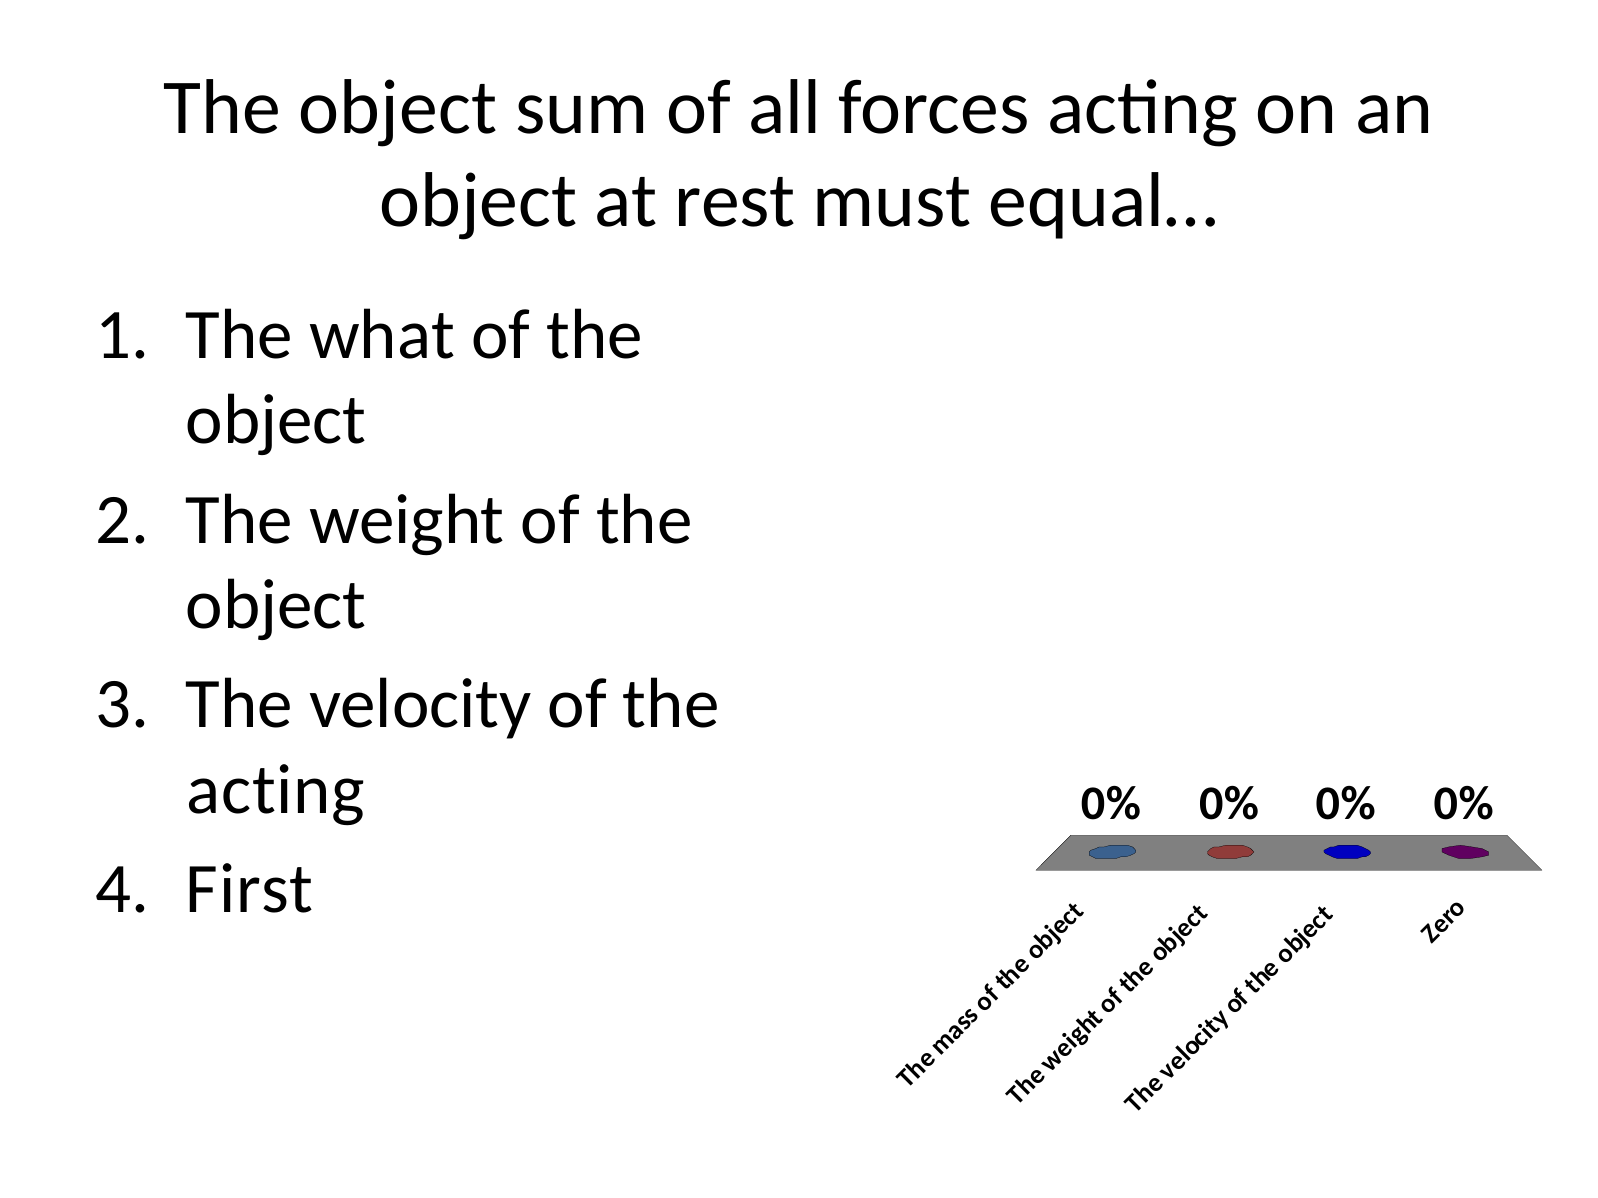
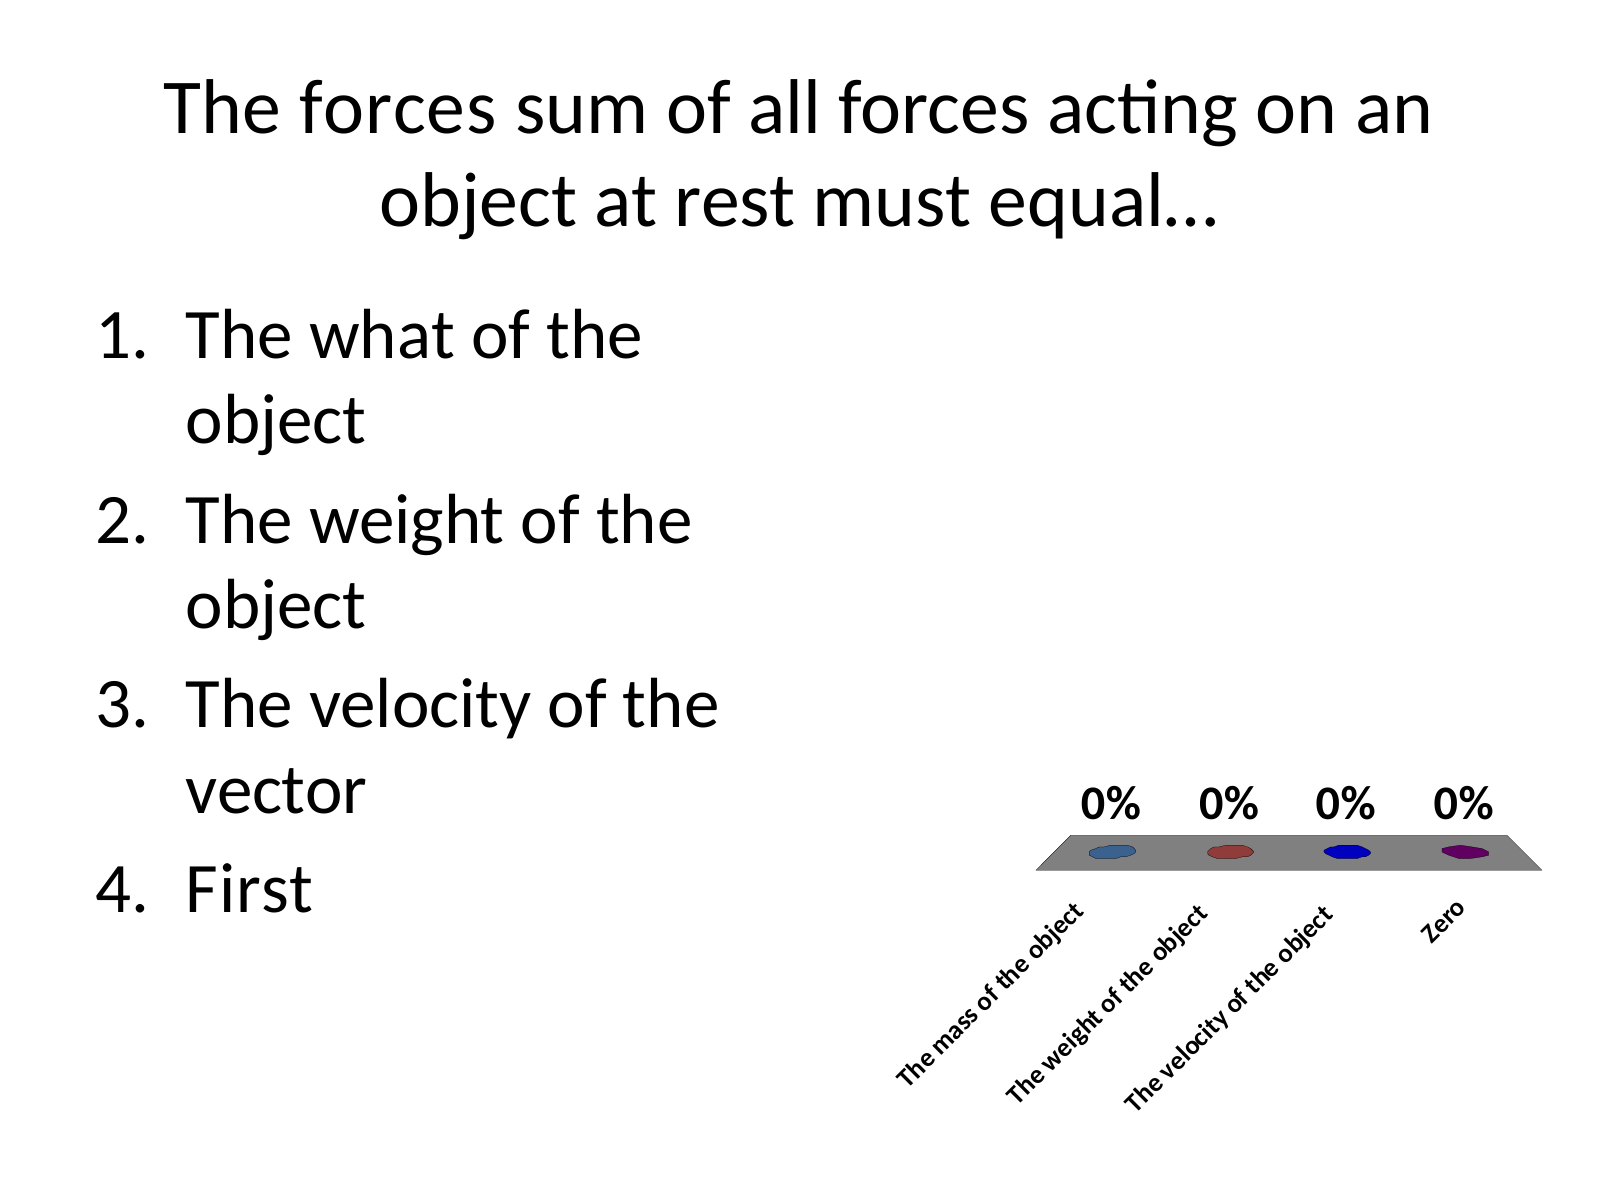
object: object -> forces (398, 108)
acting: acting -> vector (276, 790)
